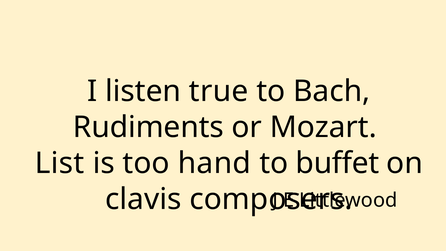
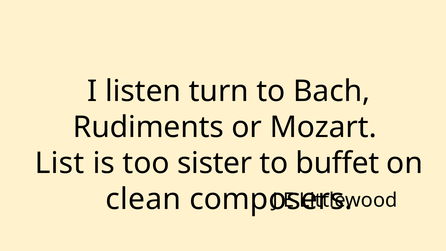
true: true -> turn (219, 91)
hand: hand -> sister (215, 163)
clavis: clavis -> clean (143, 199)
